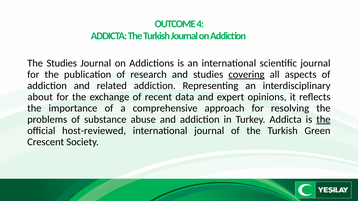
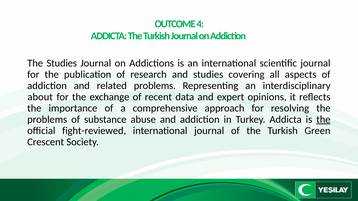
covering underline: present -> none (246, 74)
related addiction: addiction -> problems (155, 86)
host-reviewed: host-reviewed -> fight-reviewed (94, 131)
